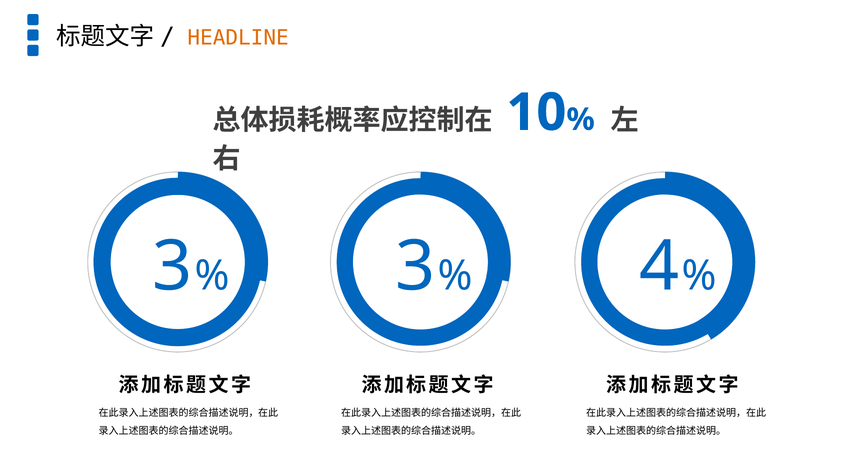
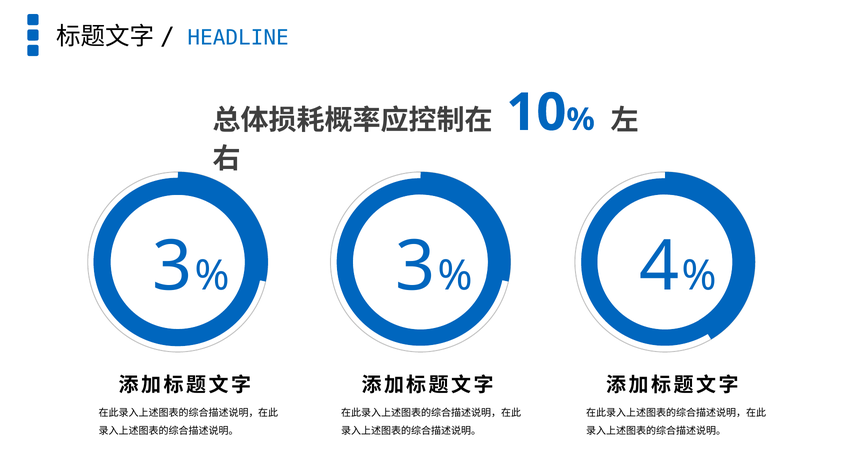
HEADLINE colour: orange -> blue (238, 38)
